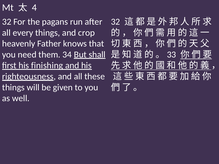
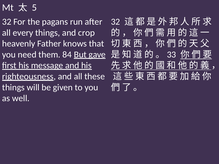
4: 4 -> 5 (34, 8)
34: 34 -> 84 (67, 55)
shall: shall -> gave (97, 55)
finishing: finishing -> message (47, 66)
